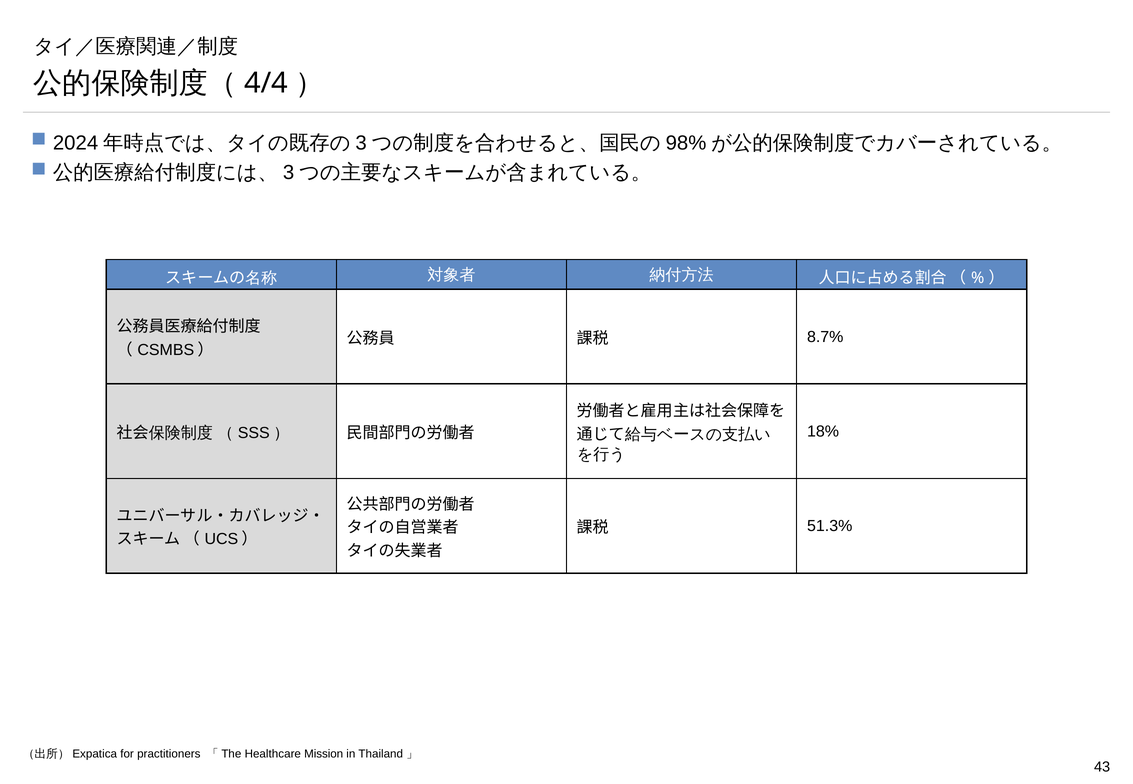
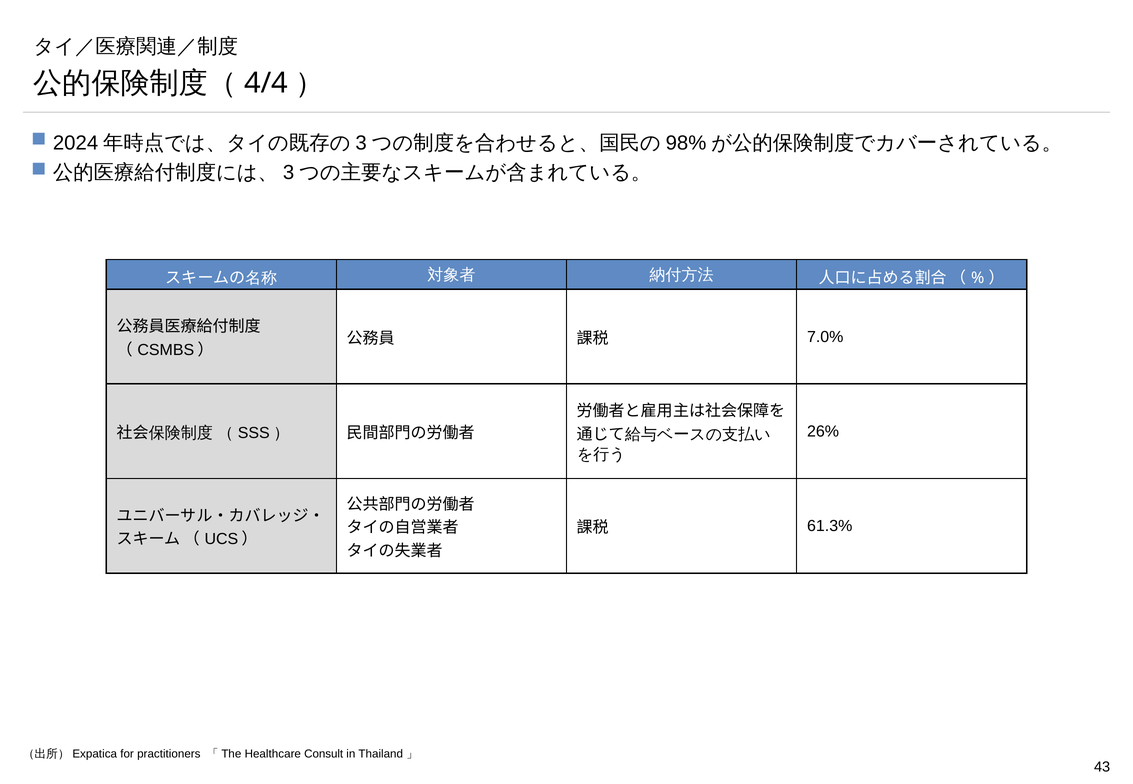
8.7%: 8.7% -> 7.0% (825, 337)
18%: 18% -> 26% (823, 432)
51.3%: 51.3% -> 61.3% (830, 526)
Mission: Mission -> Consult (324, 754)
